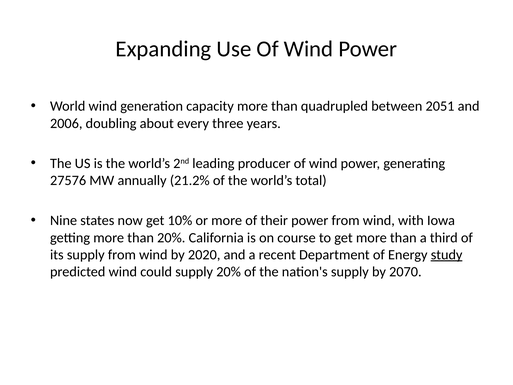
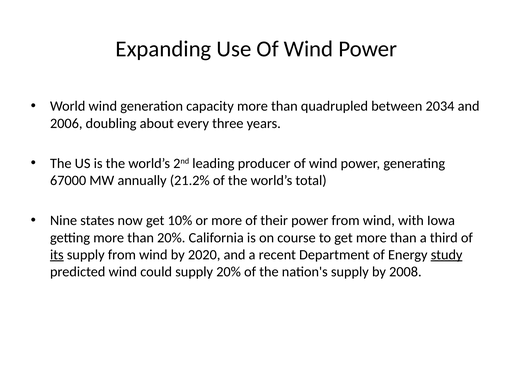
2051: 2051 -> 2034 (440, 106)
27576: 27576 -> 67000 (68, 180)
its underline: none -> present (57, 255)
2070: 2070 -> 2008 (405, 272)
